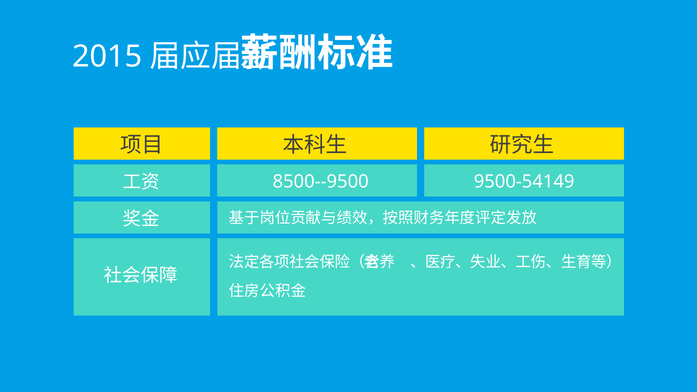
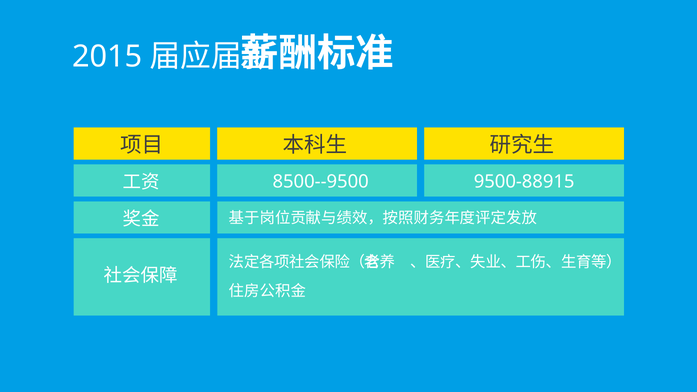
9500-54149: 9500-54149 -> 9500-88915 (524, 182)
